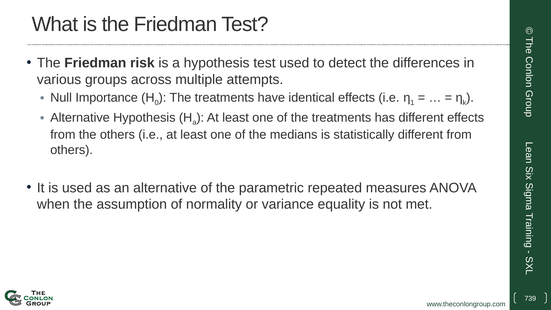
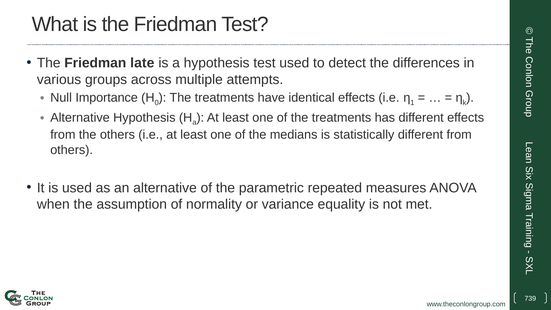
risk: risk -> late (142, 63)
